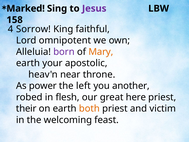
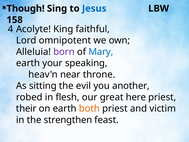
Marked: Marked -> Though (26, 8)
Jesus colour: purple -> blue (94, 8)
Sorrow: Sorrow -> Acolyte (33, 29)
Mary colour: orange -> blue (101, 52)
apostolic: apostolic -> speaking (86, 63)
power: power -> sitting (43, 86)
left: left -> evil (83, 86)
welcoming: welcoming -> strengthen (68, 120)
